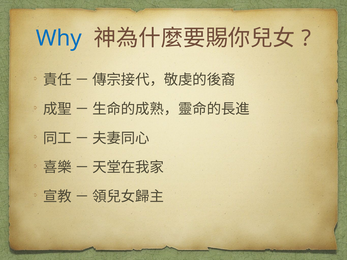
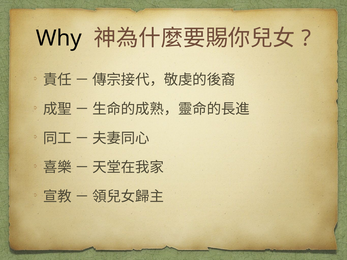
Why colour: blue -> black (59, 38)
